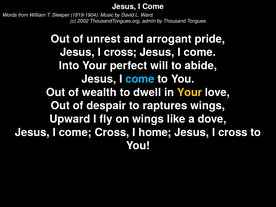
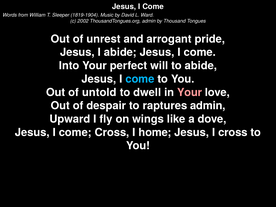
cross: cross -> abide (120, 52)
wealth: wealth -> untold (99, 92)
Your colour: yellow -> pink (190, 92)
raptures wings: wings -> admin (208, 106)
